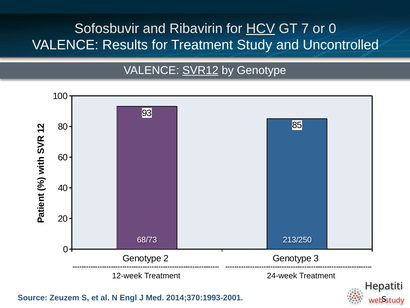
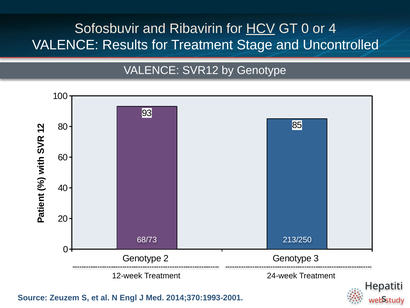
GT 7: 7 -> 0 (305, 29)
or 0: 0 -> 4 (332, 29)
Treatment Study: Study -> Stage (255, 45)
SVR12 underline: present -> none (200, 70)
